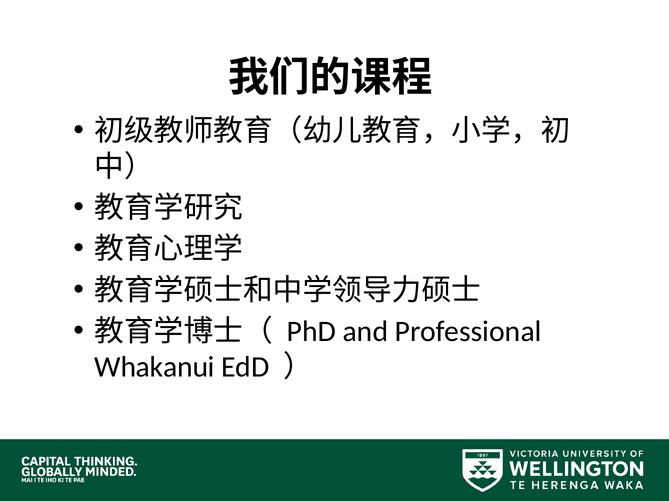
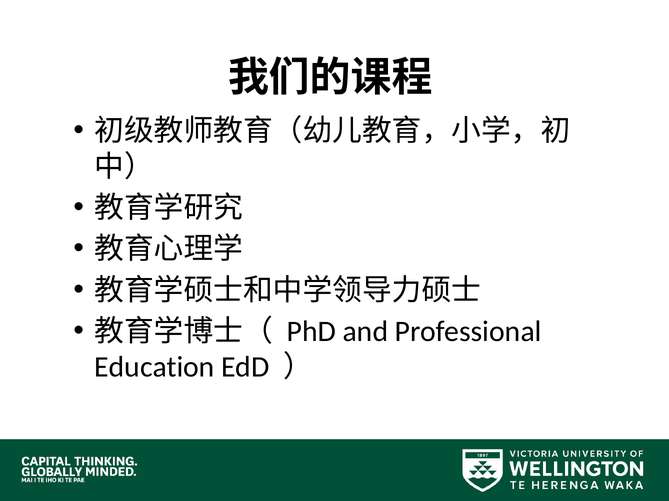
Whakanui: Whakanui -> Education (155, 368)
